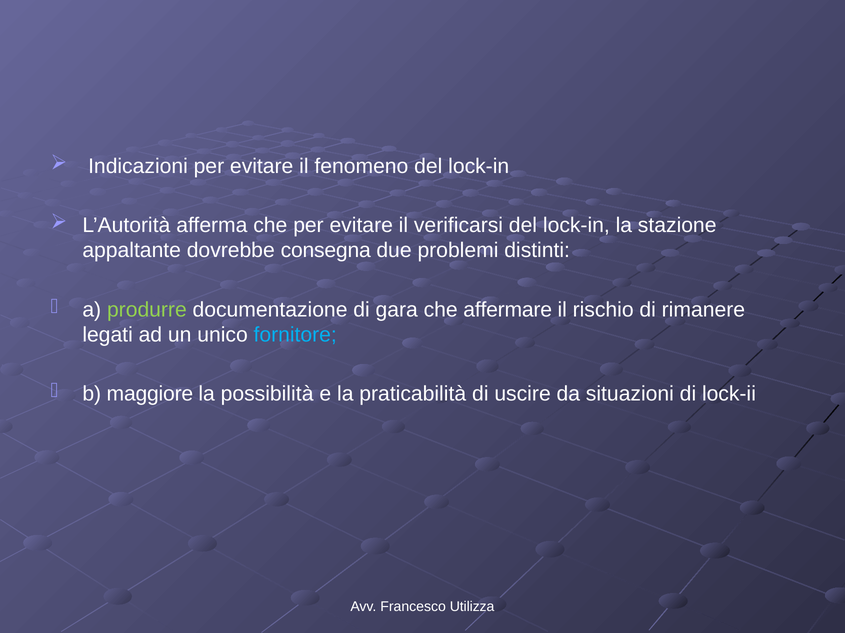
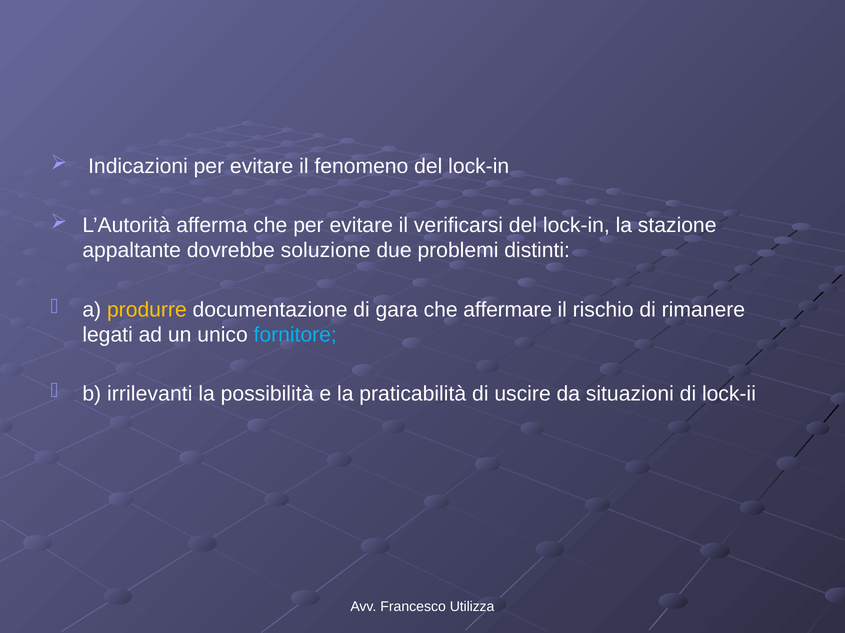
consegna: consegna -> soluzione (326, 251)
produrre colour: light green -> yellow (147, 310)
maggiore: maggiore -> irrilevanti (150, 394)
